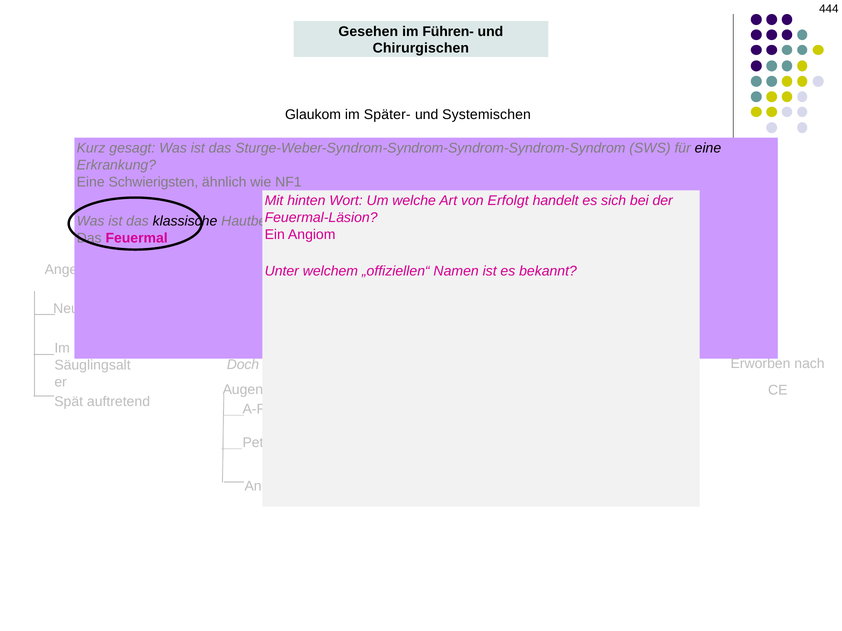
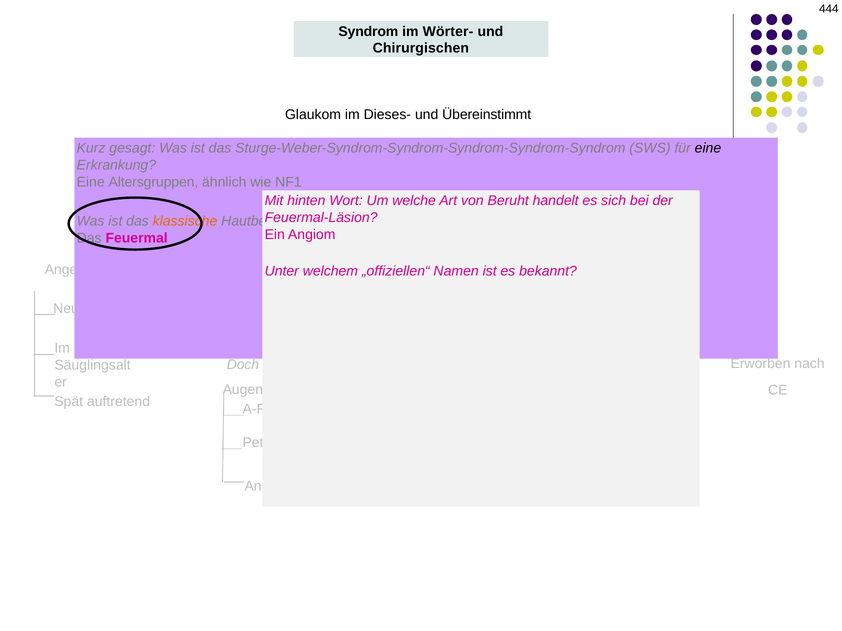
Gesehen: Gesehen -> Syndrom (368, 32)
Führen-: Führen- -> Wörter- (448, 32)
Später-: Später- -> Dieses- (387, 115)
Systemischen: Systemischen -> Übereinstimmt (487, 115)
Schwierigsten: Schwierigsten -> Altersgruppen (153, 182)
Erfolgt: Erfolgt -> Beruht (508, 201)
klassische colour: black -> orange (185, 221)
